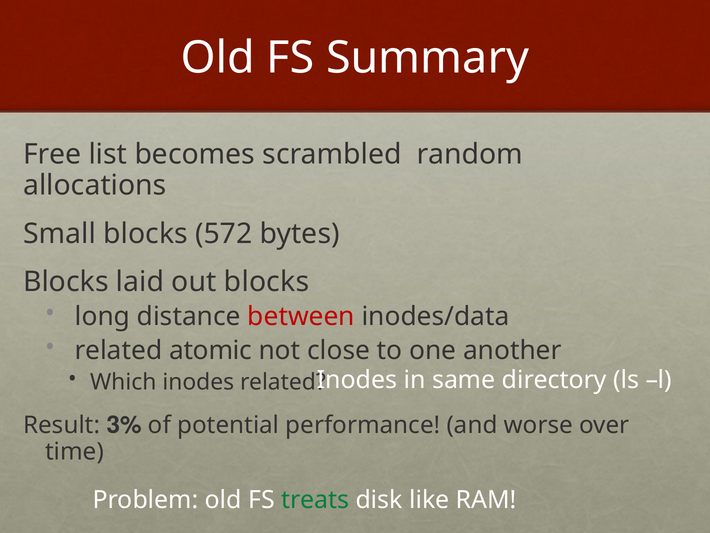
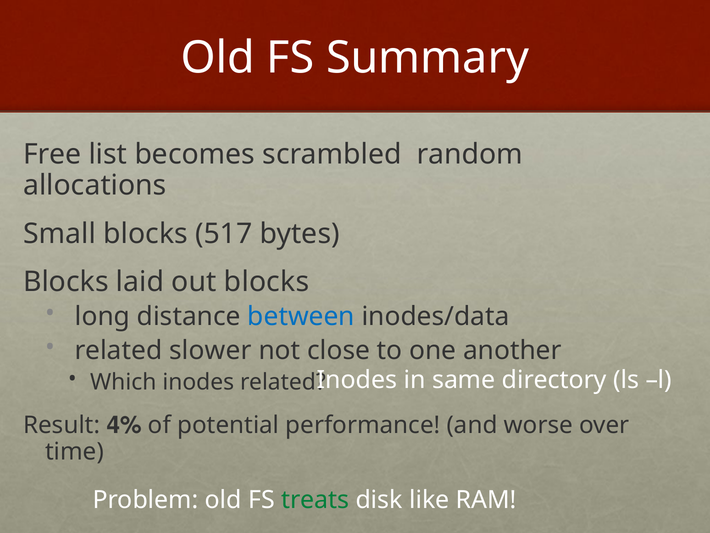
572: 572 -> 517 (224, 233)
between colour: red -> blue (301, 316)
atomic: atomic -> slower (210, 350)
3%: 3% -> 4% (124, 425)
